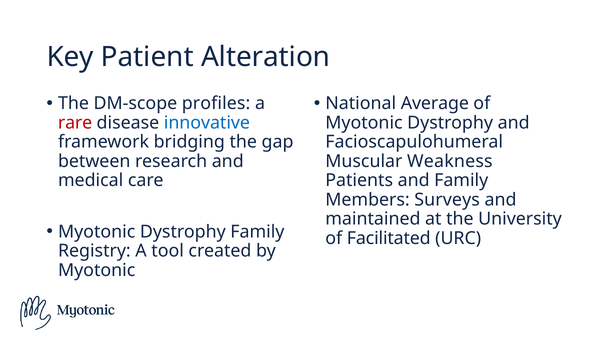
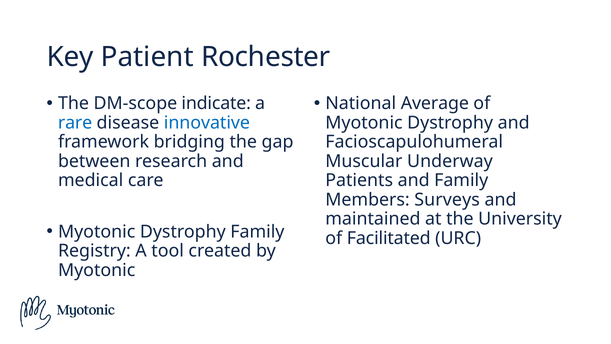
Alteration: Alteration -> Rochester (266, 57)
profiles: profiles -> indicate (216, 103)
rare colour: red -> blue (75, 123)
Weakness: Weakness -> Underway (450, 161)
